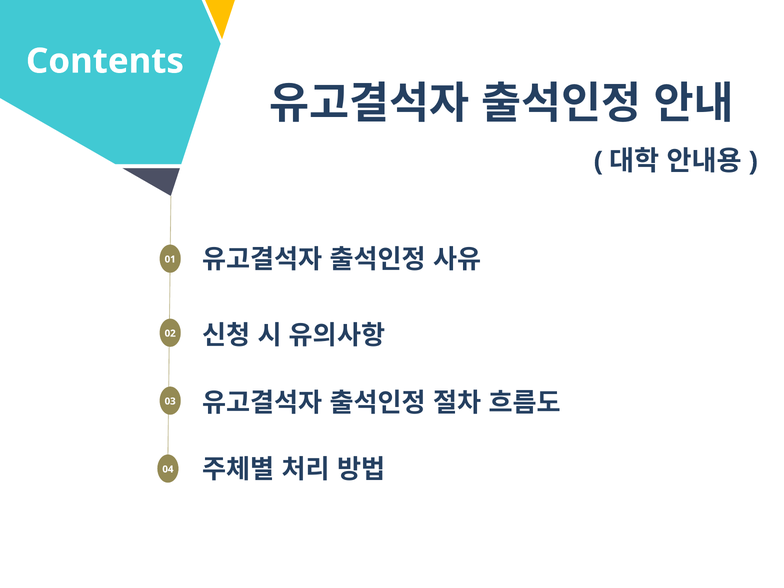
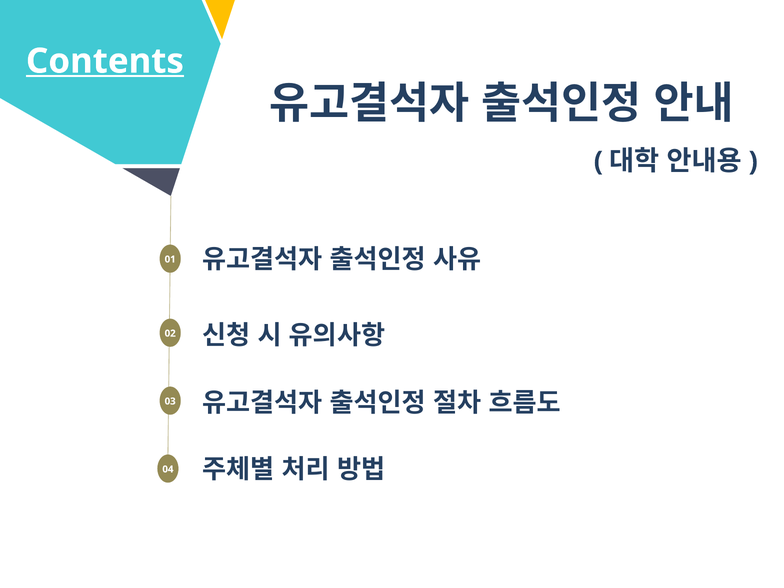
Contents underline: none -> present (105, 61)
